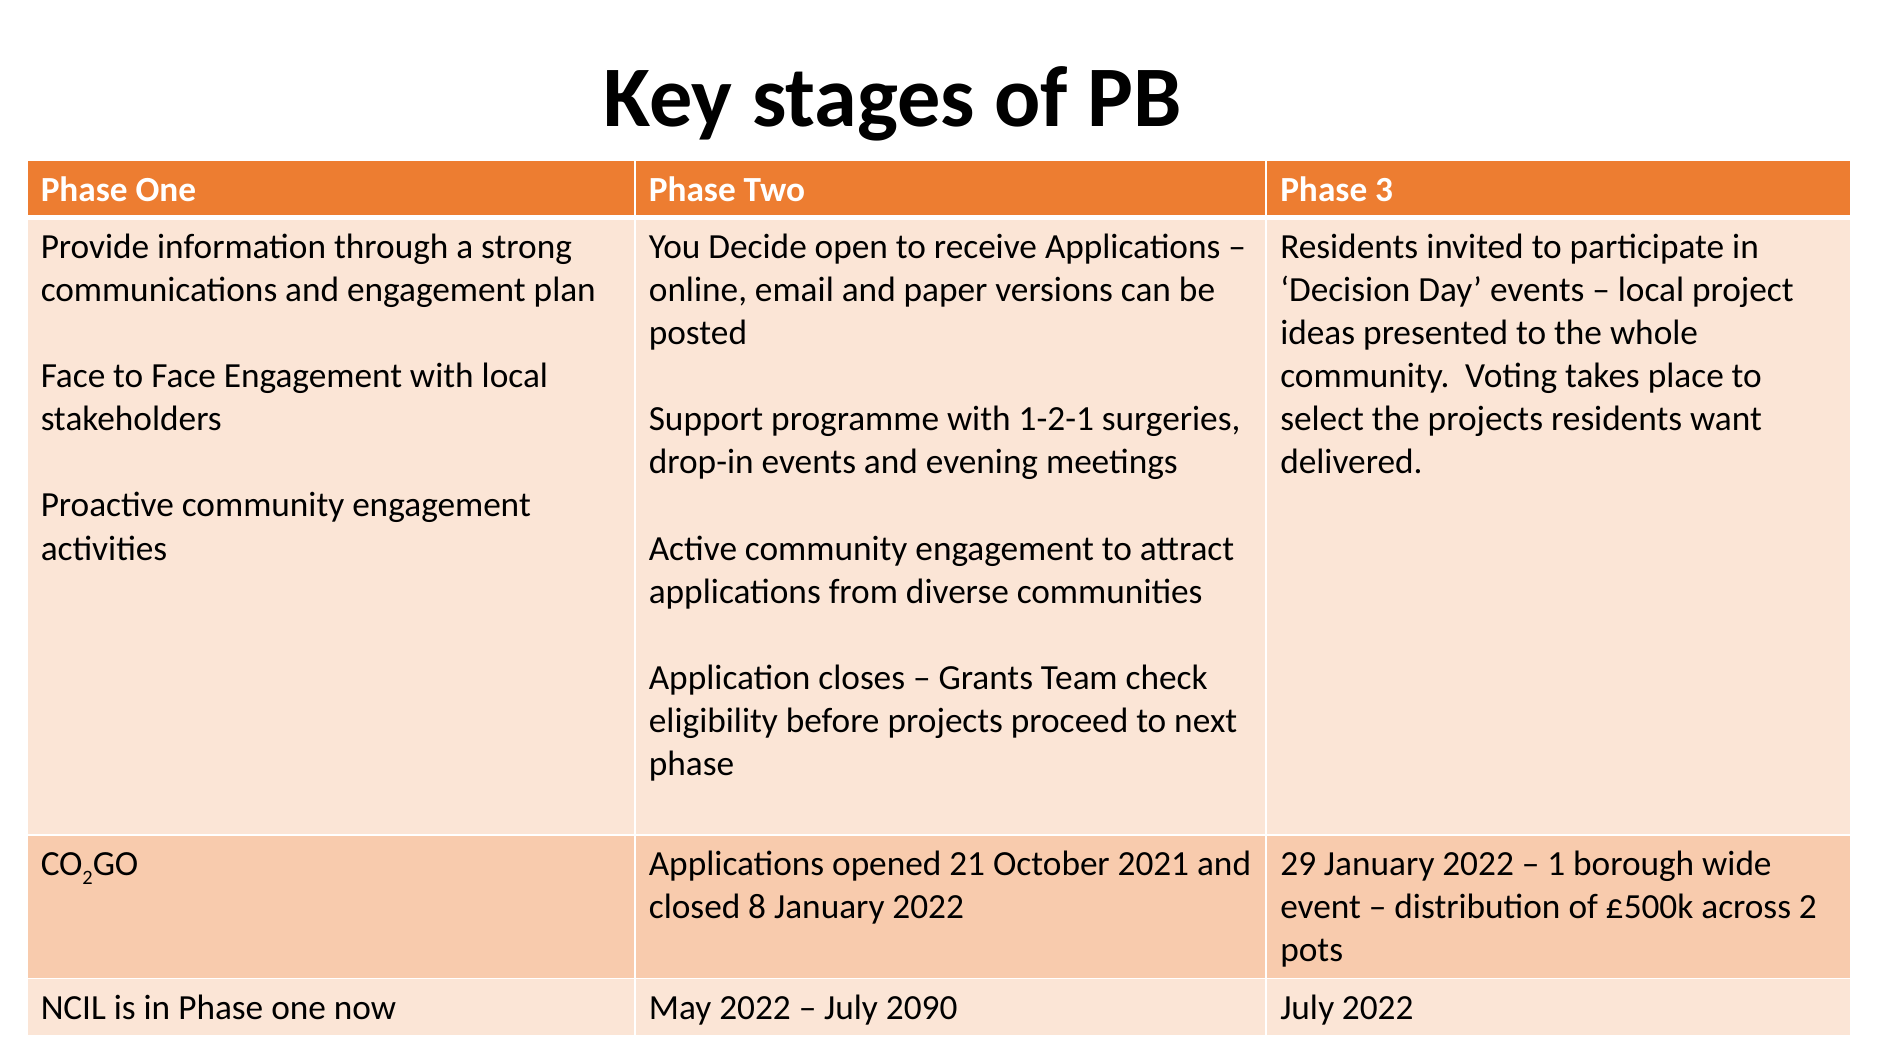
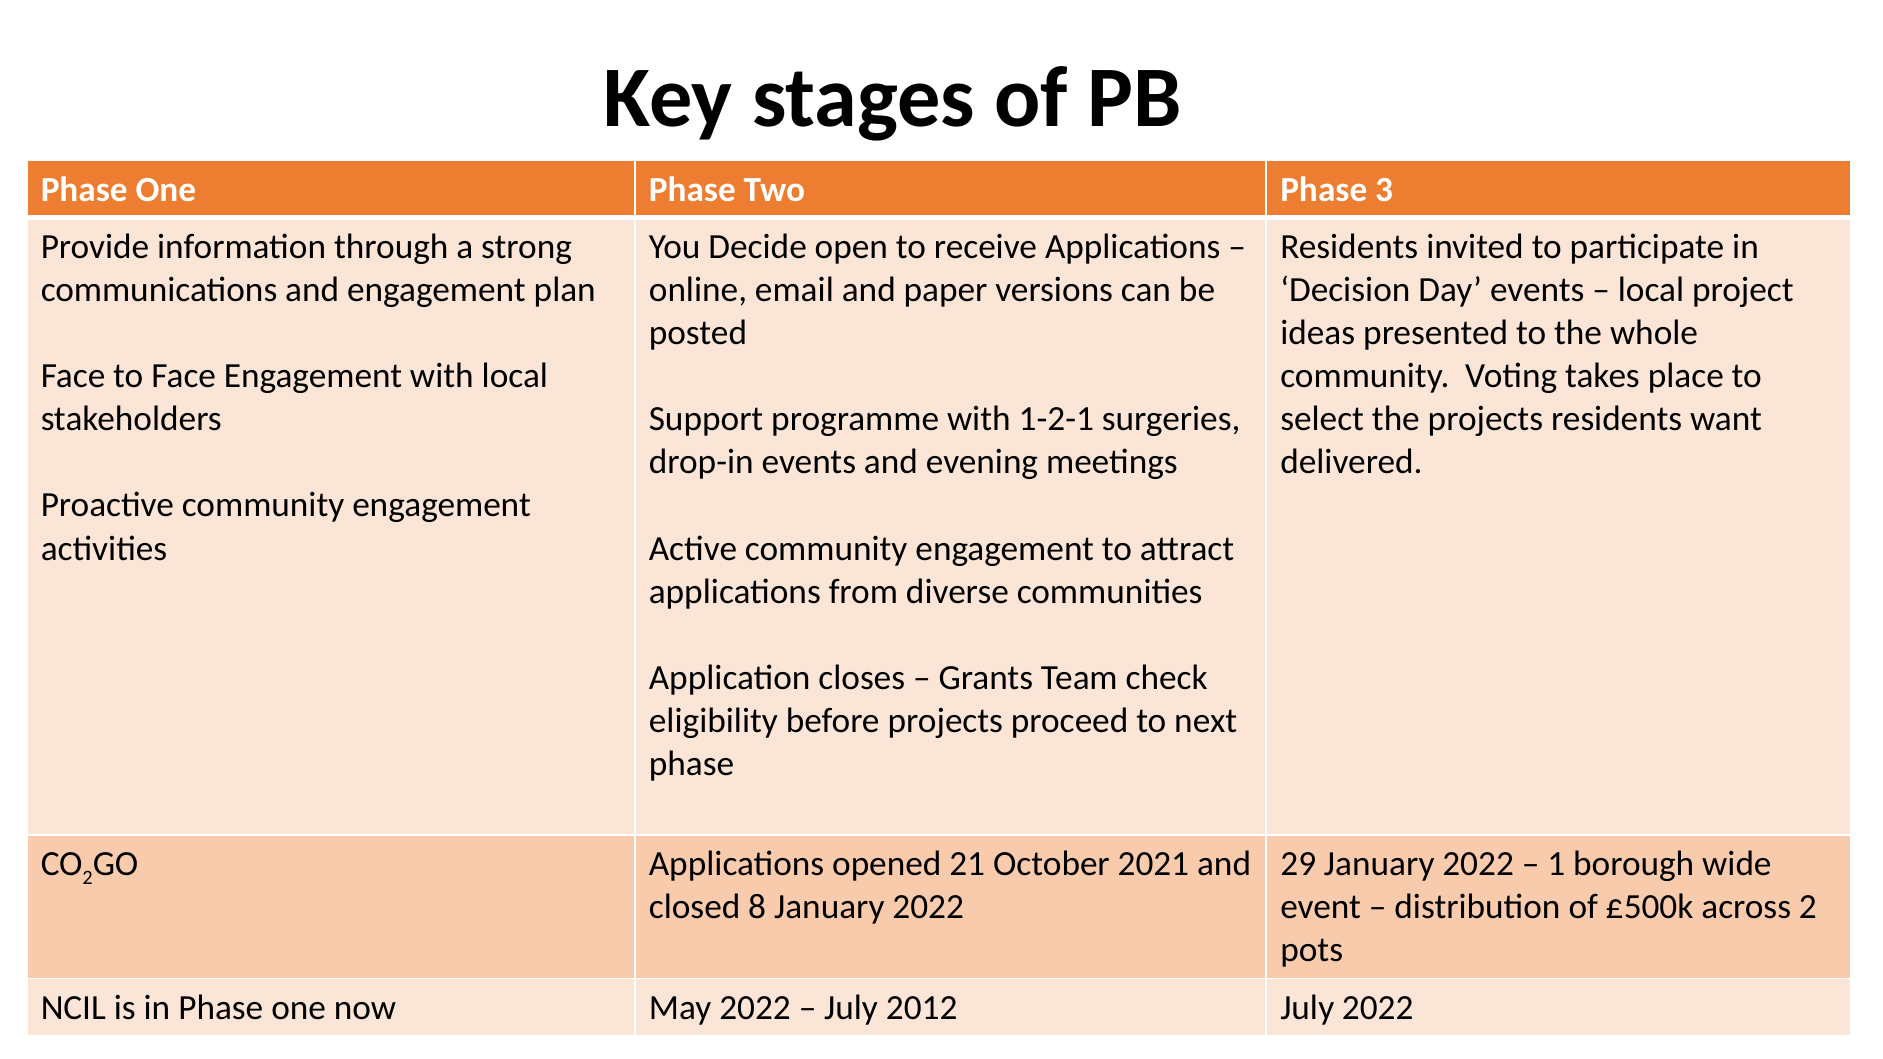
2090: 2090 -> 2012 (922, 1008)
